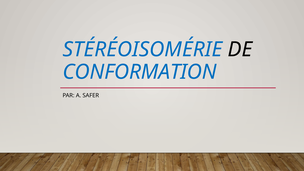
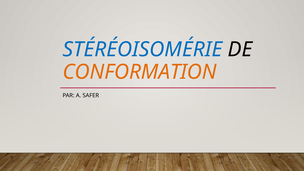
CONFORMATION colour: blue -> orange (140, 72)
